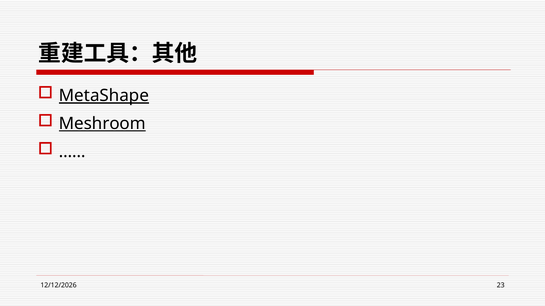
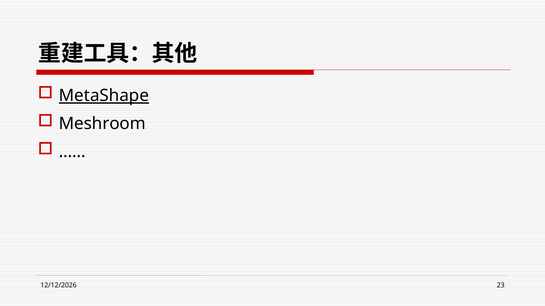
Meshroom underline: present -> none (102, 124)
